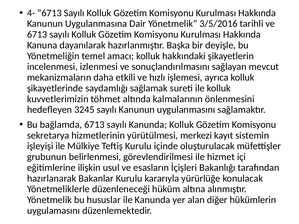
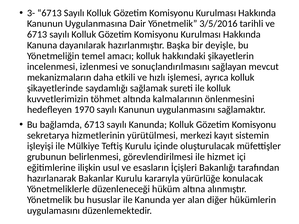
4-: 4- -> 3- (31, 13)
3245: 3245 -> 1970 (84, 110)
